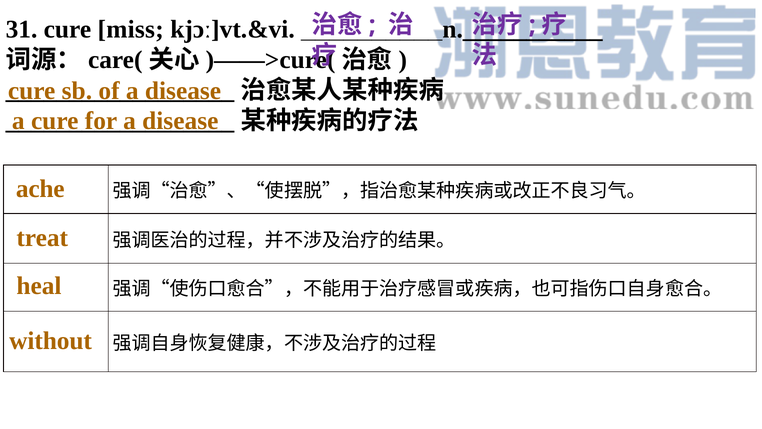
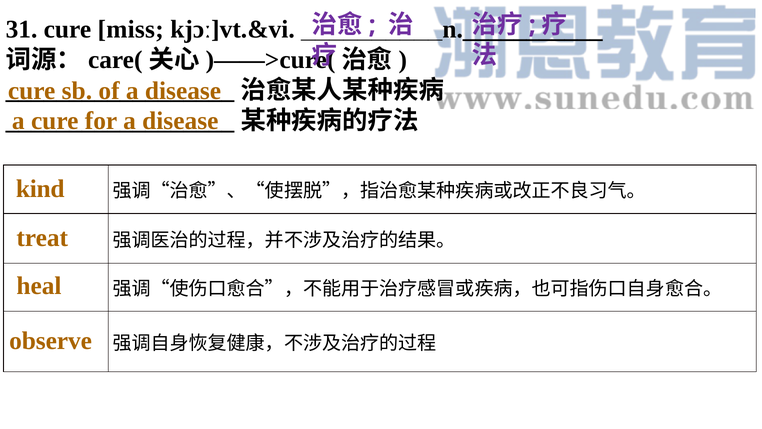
ache: ache -> kind (40, 189)
without: without -> observe (51, 341)
